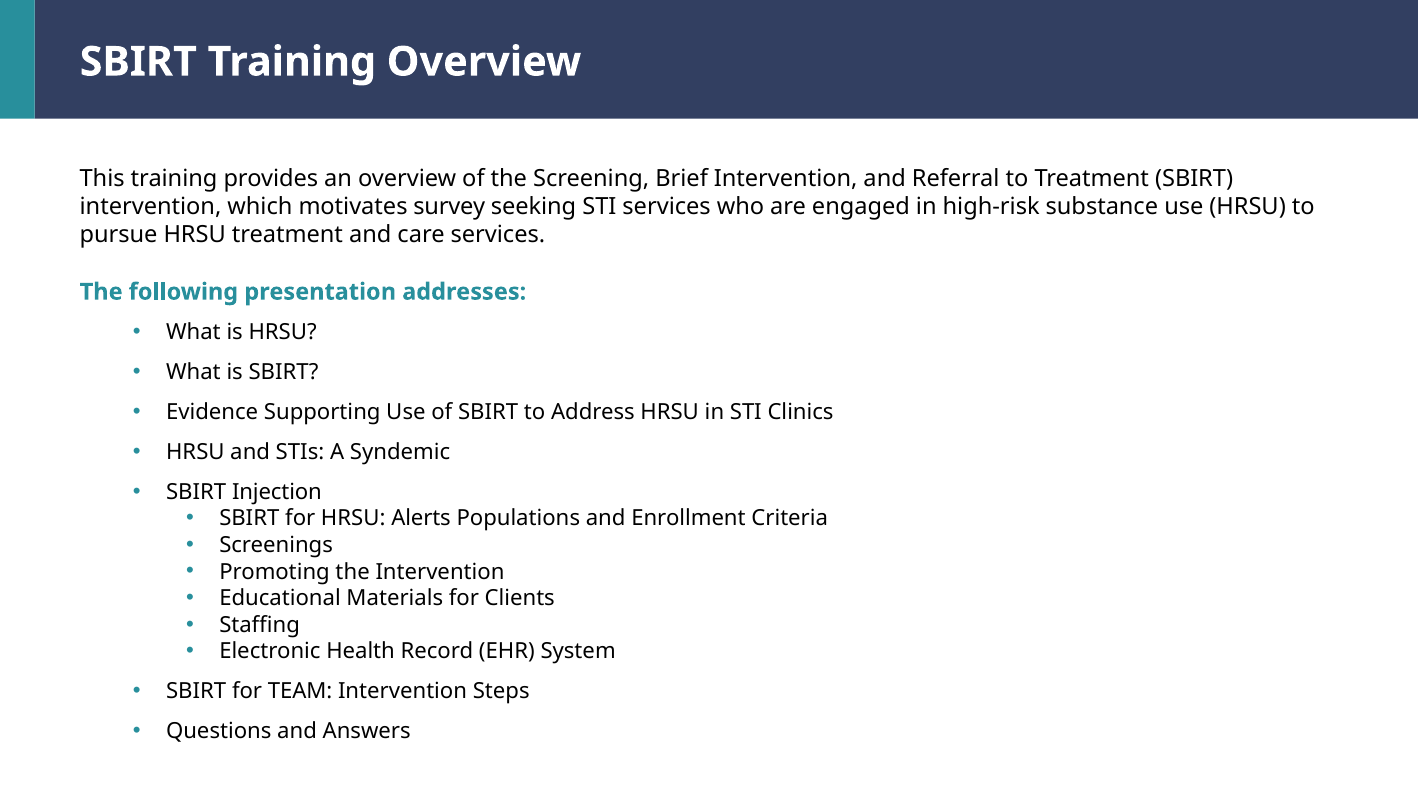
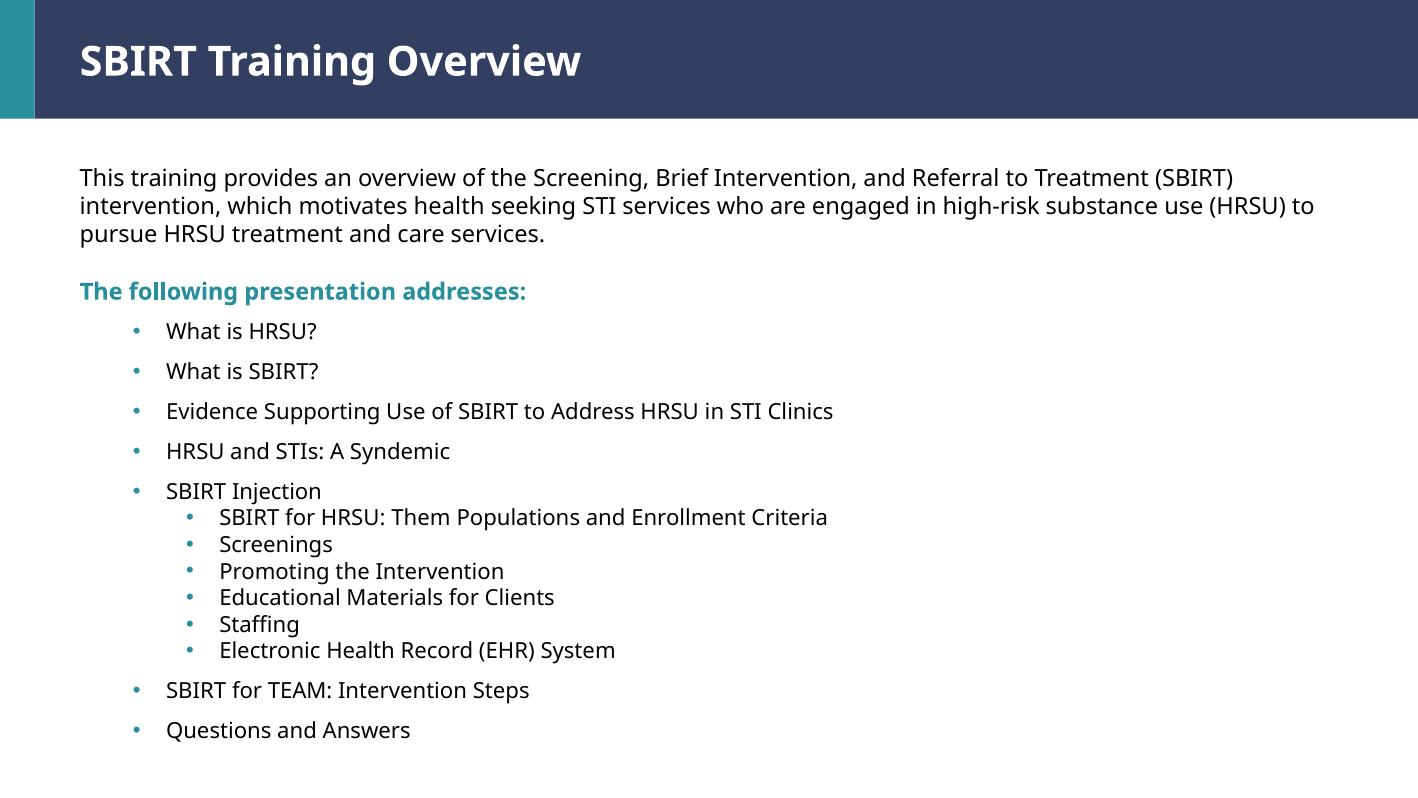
motivates survey: survey -> health (449, 207)
Alerts: Alerts -> Them (421, 518)
